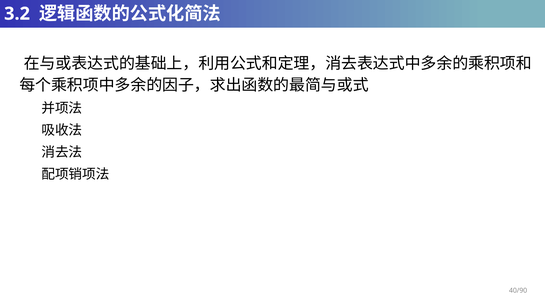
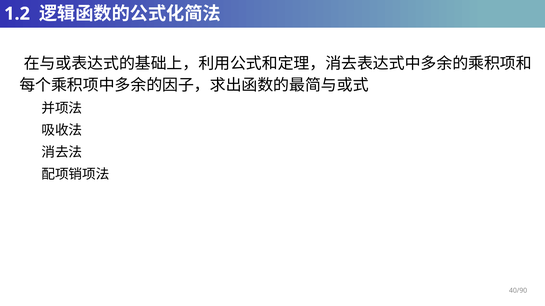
3.2: 3.2 -> 1.2 (17, 14)
